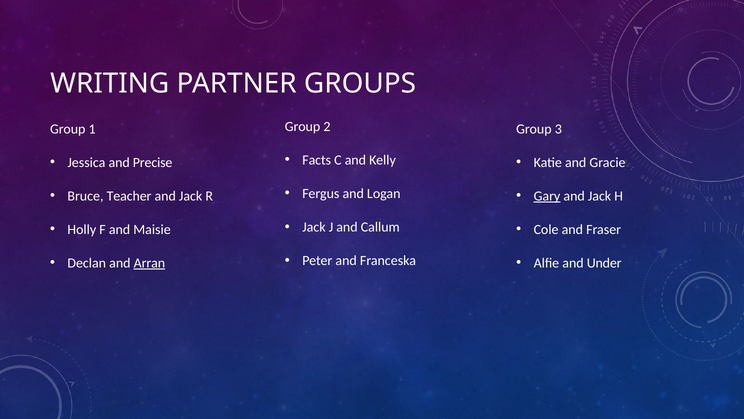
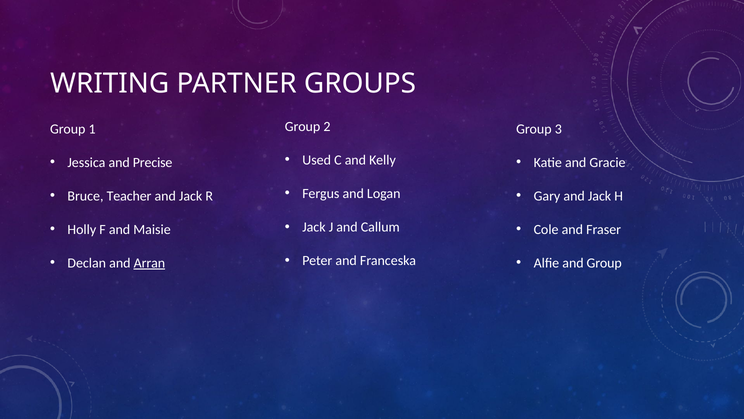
Facts: Facts -> Used (317, 160)
Gary underline: present -> none (547, 196)
and Under: Under -> Group (604, 263)
